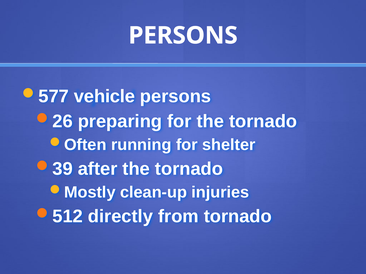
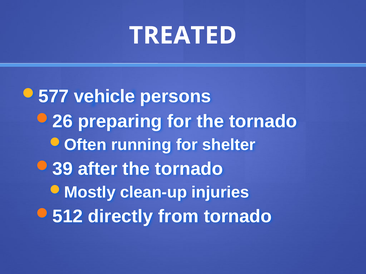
PERSONS: PERSONS -> TREATED (183, 36)
